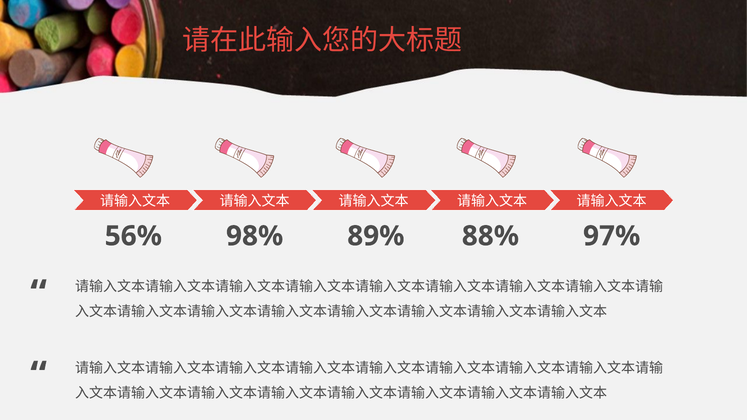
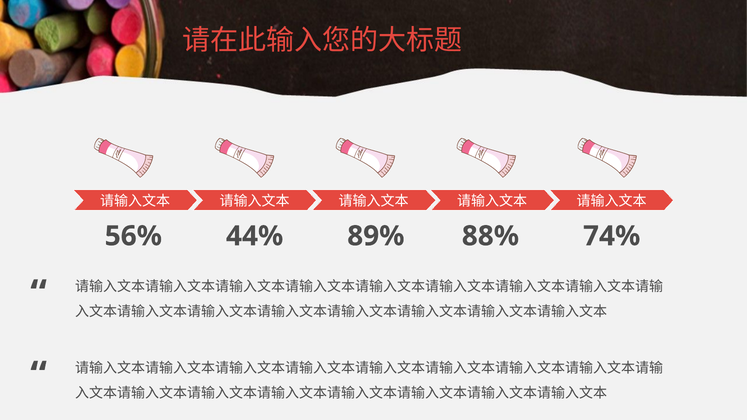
98%: 98% -> 44% (255, 236)
97%: 97% -> 74% (612, 236)
